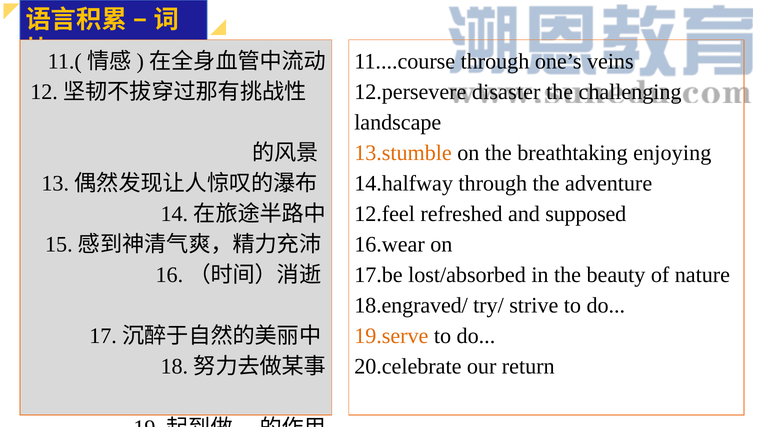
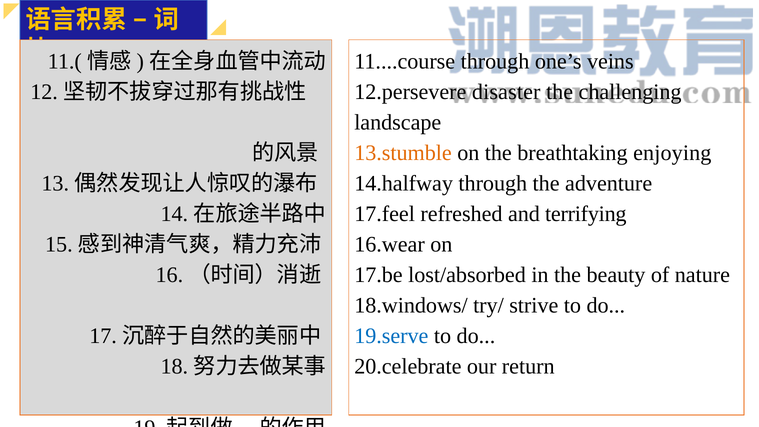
12.feel: 12.feel -> 17.feel (385, 214)
supposed: supposed -> terrifying (586, 214)
18.engraved/: 18.engraved/ -> 18.windows/ (411, 306)
19.serve colour: orange -> blue (391, 336)
